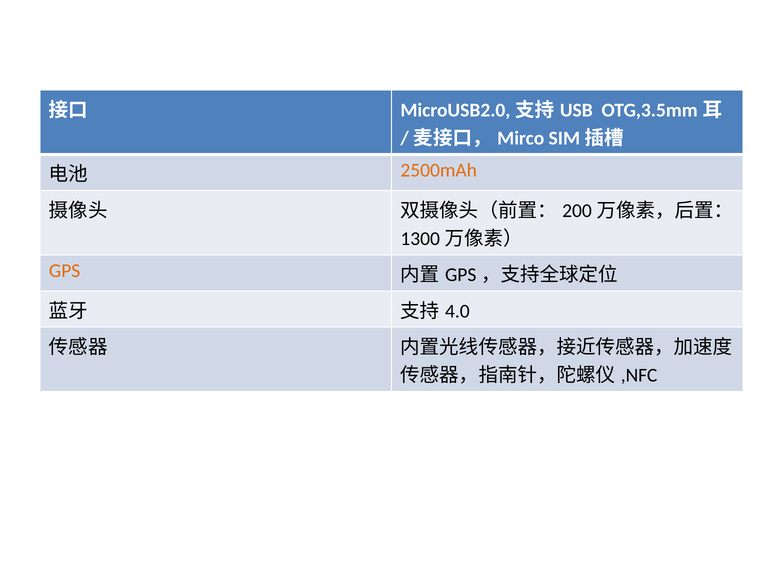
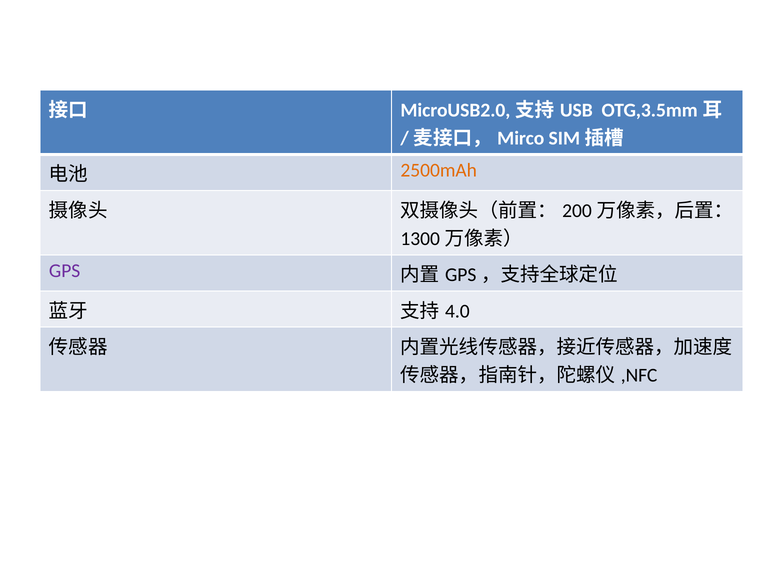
GPS colour: orange -> purple (65, 271)
